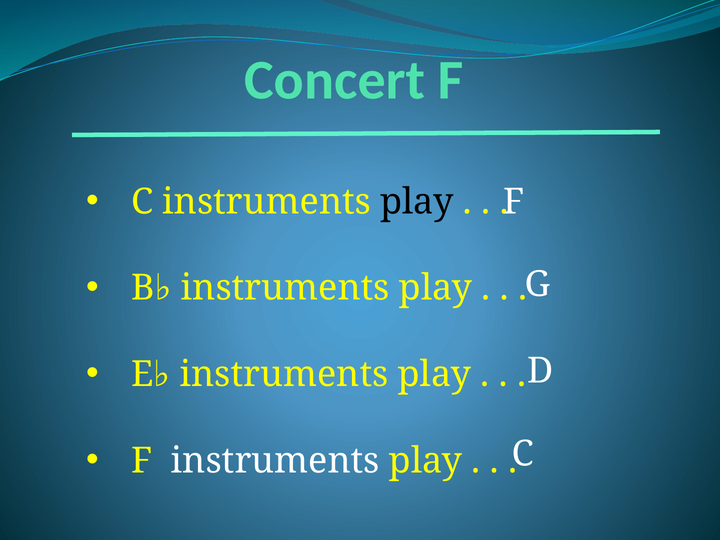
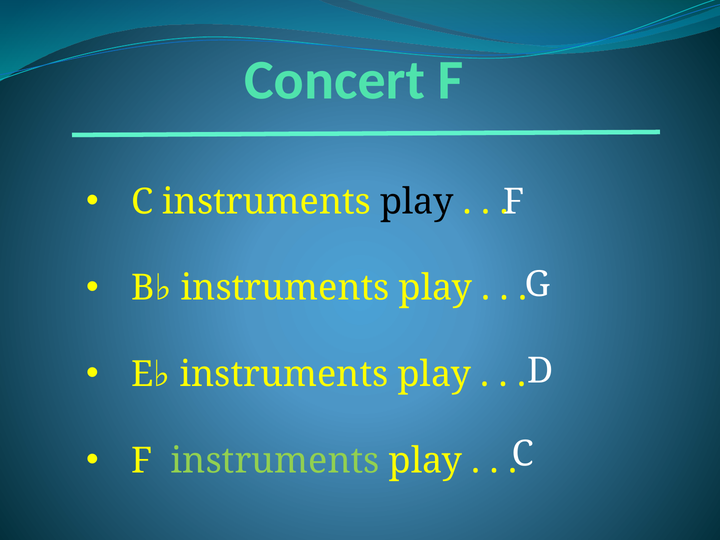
instruments colour: white -> light green (275, 461)
